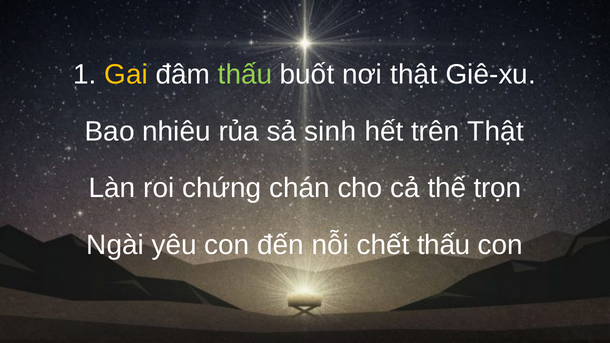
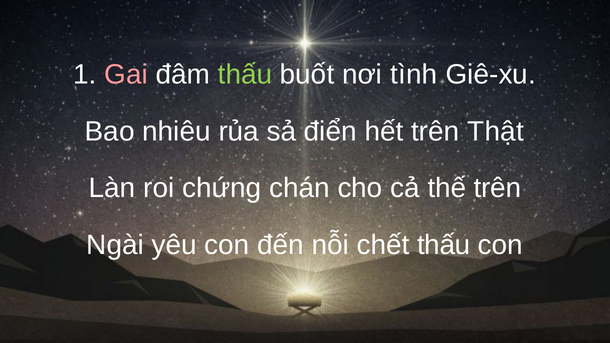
Gai colour: yellow -> pink (126, 75)
nơi thật: thật -> tình (414, 75)
sinh: sinh -> điển (330, 131)
thế trọn: trọn -> trên (497, 188)
